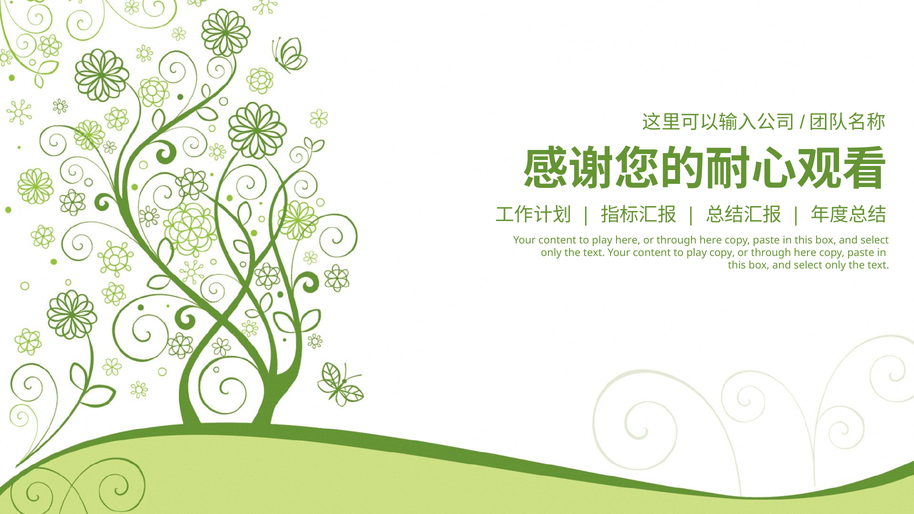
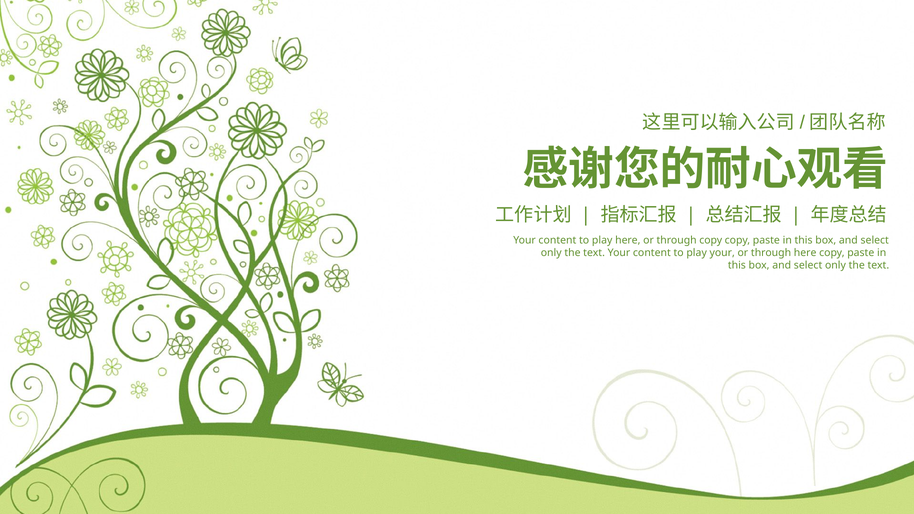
here or through here: here -> copy (711, 240)
play copy: copy -> your (722, 253)
